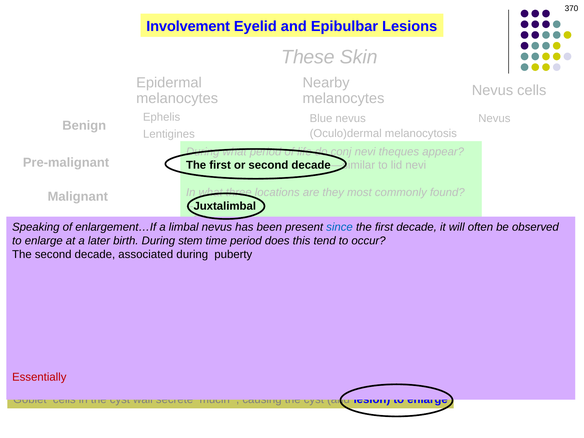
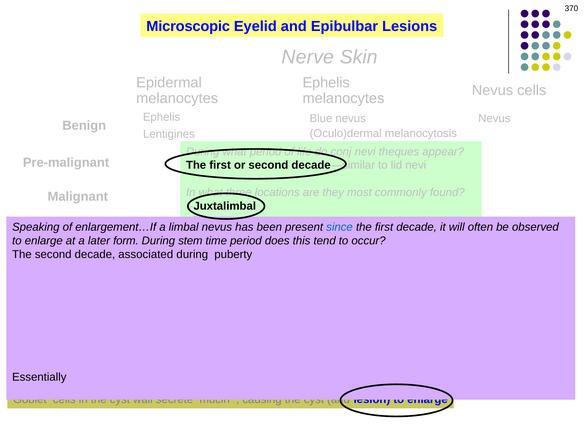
Involvement: Involvement -> Microscopic (188, 26)
These: These -> Nerve (308, 57)
Nearby: Nearby -> Ephelis (326, 83)
birth: birth -> form (126, 241)
Essentially colour: red -> black (39, 377)
